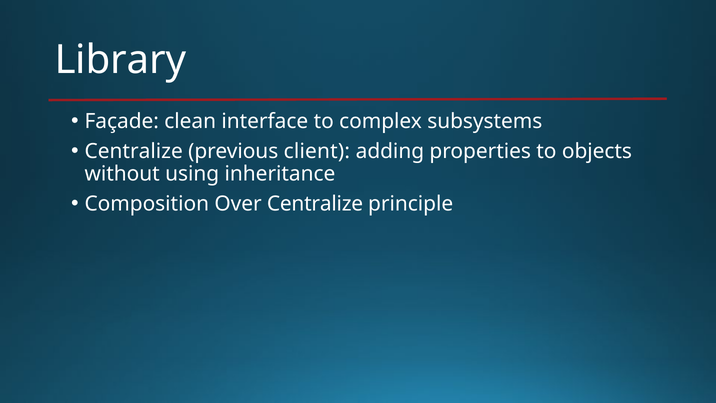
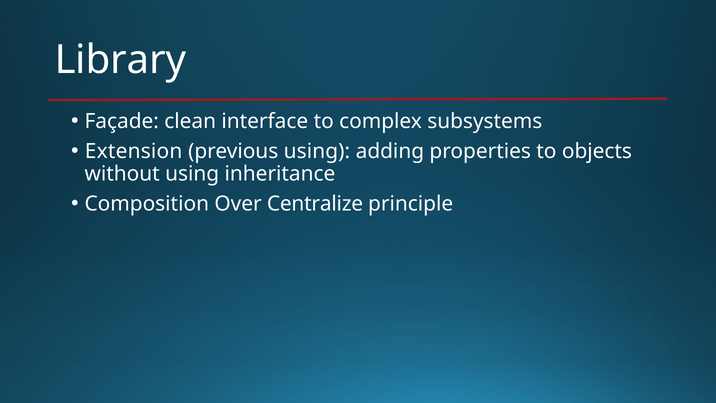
Centralize: Centralize -> Extension (134, 151)
previous client: client -> using (317, 151)
